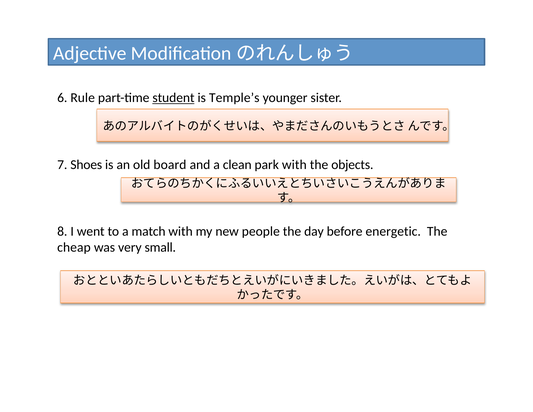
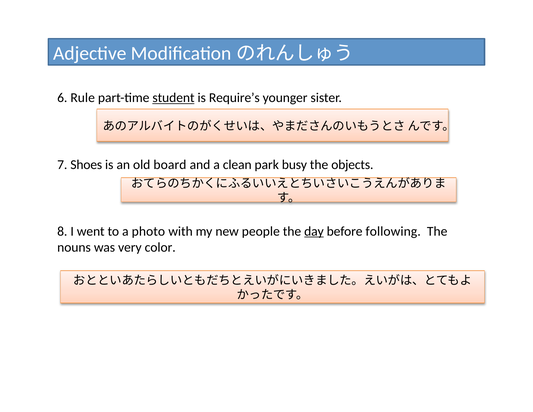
Temple’s: Temple’s -> Require’s (234, 98)
park with: with -> busy (294, 165)
match: match -> photo (148, 231)
day underline: none -> present (314, 231)
energetic: energetic -> following (393, 231)
cheap: cheap -> nouns (74, 247)
small: small -> color (160, 247)
